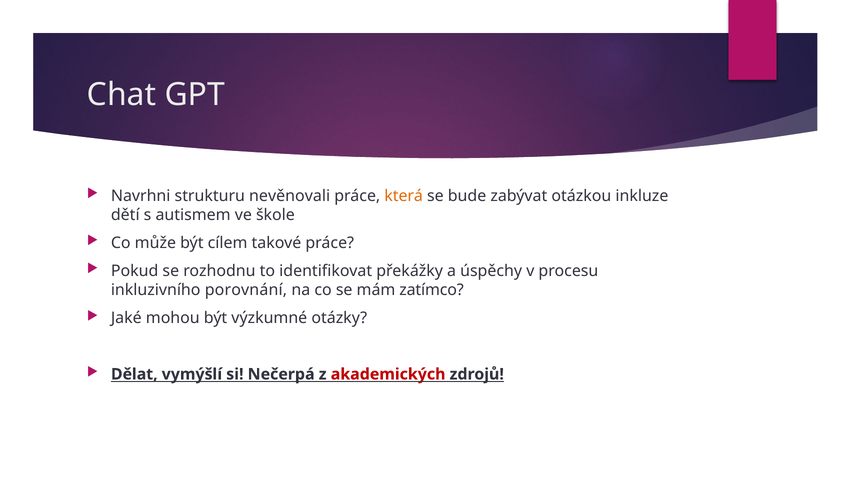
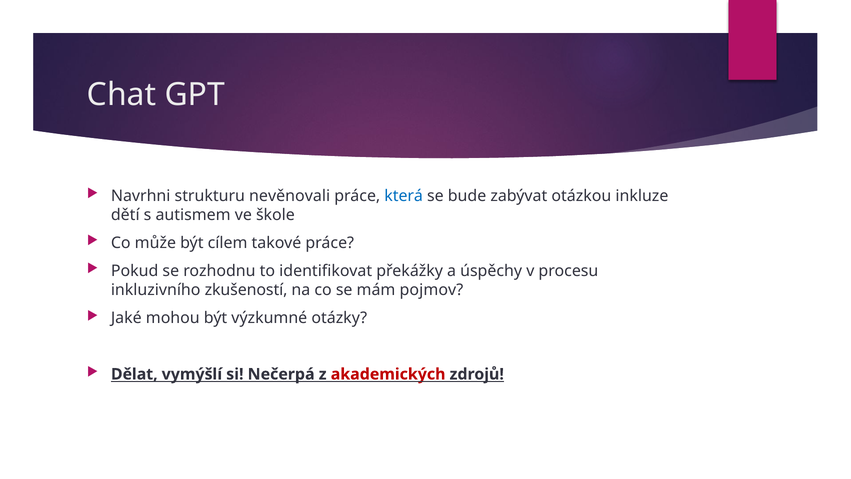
která colour: orange -> blue (404, 196)
porovnání: porovnání -> zkušeností (246, 290)
zatímco: zatímco -> pojmov (431, 290)
